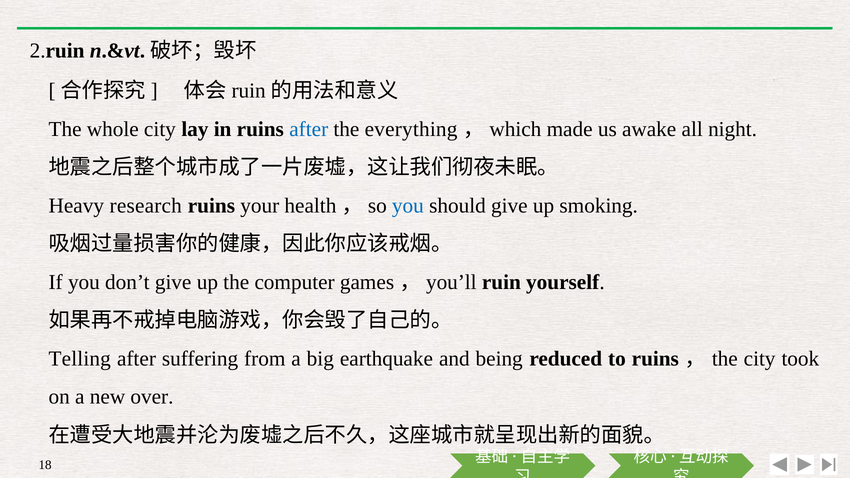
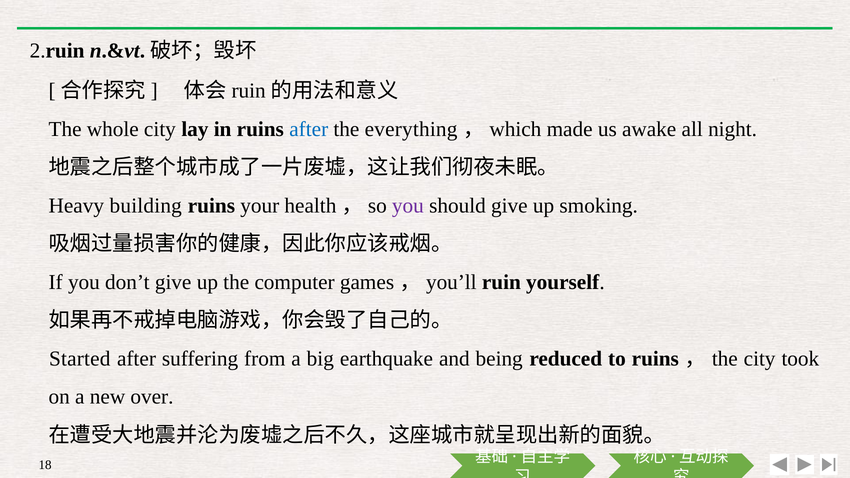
research: research -> building (146, 206)
you colour: blue -> purple (408, 206)
Telling: Telling -> Started (80, 359)
